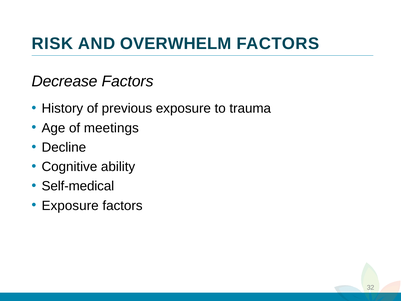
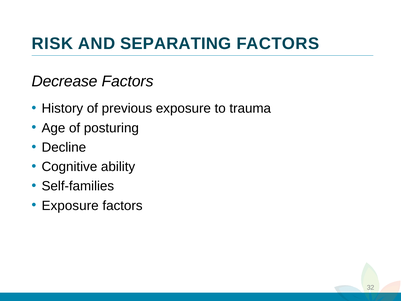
OVERWHELM: OVERWHELM -> SEPARATING (176, 44)
meetings: meetings -> posturing (111, 128)
Self-medical: Self-medical -> Self-families (78, 186)
